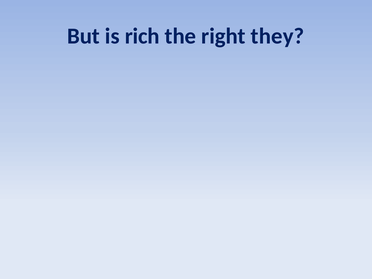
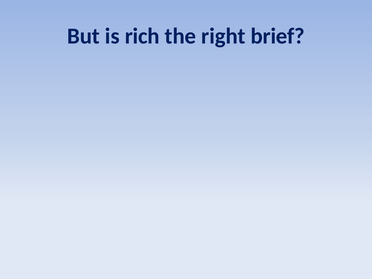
they: they -> brief (278, 36)
